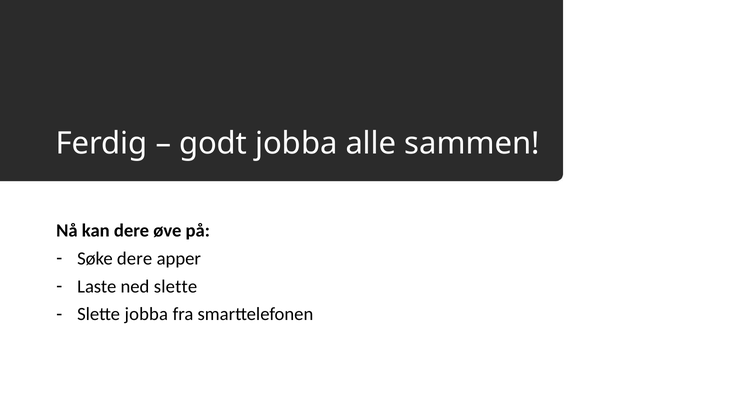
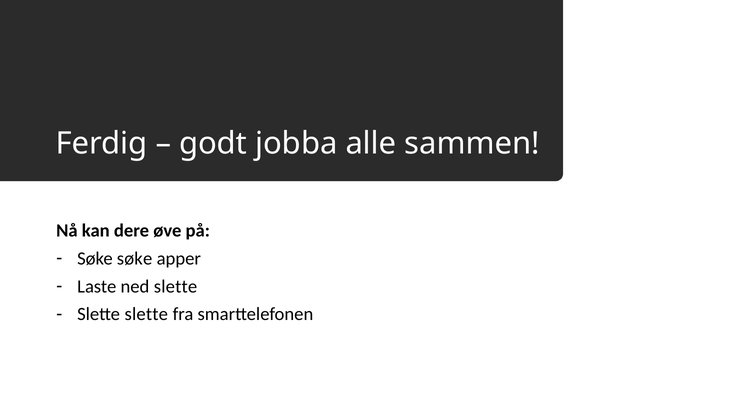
Søke dere: dere -> søke (135, 259)
Slette jobba: jobba -> slette (146, 314)
